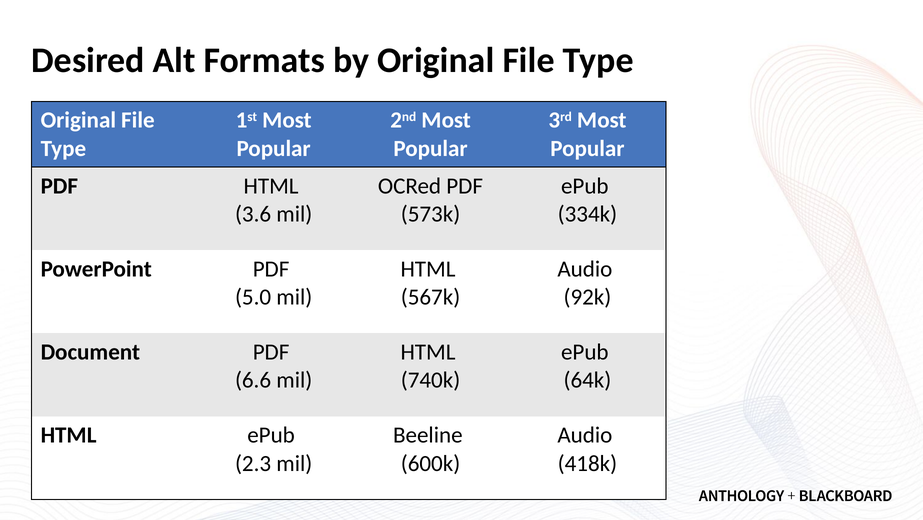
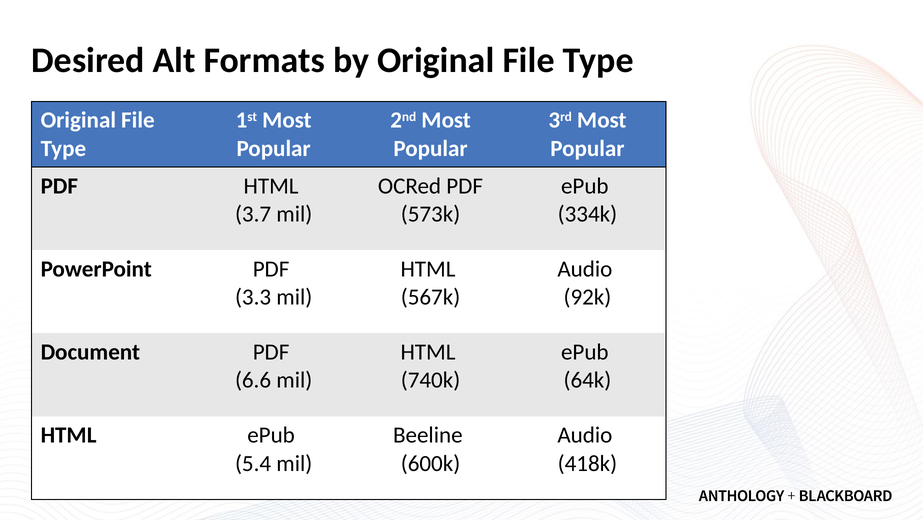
3.6: 3.6 -> 3.7 (253, 214)
5.0: 5.0 -> 3.3 (253, 297)
2.3: 2.3 -> 5.4 (253, 463)
